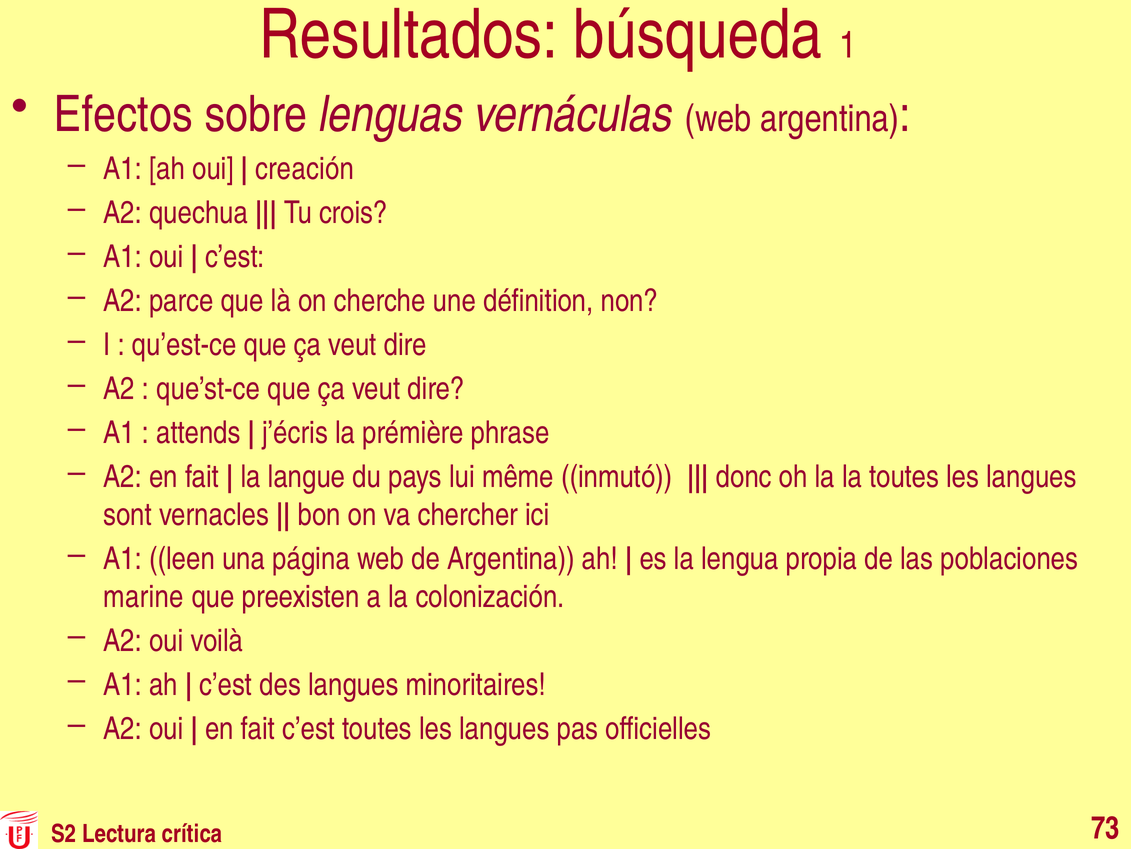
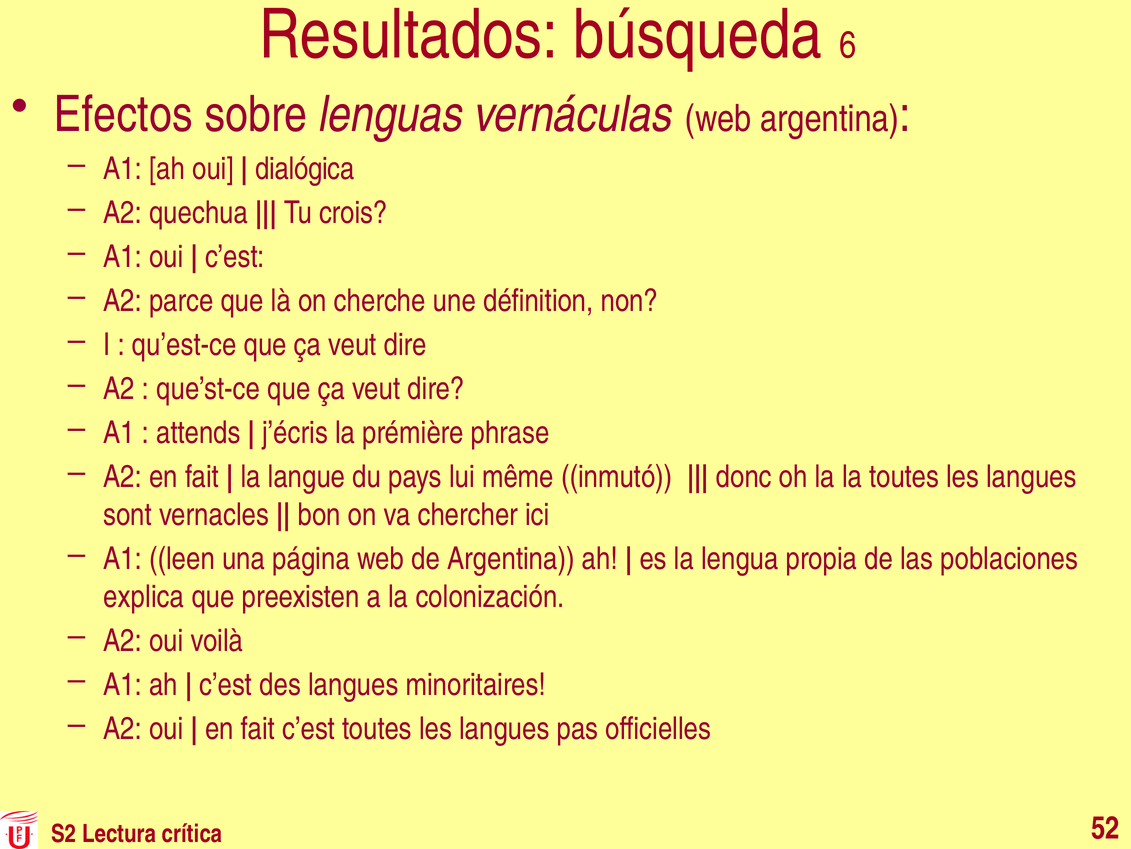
1: 1 -> 6 (848, 45)
creación: creación -> dialógica (305, 169)
marine: marine -> explica (144, 596)
73: 73 -> 52 (1105, 828)
